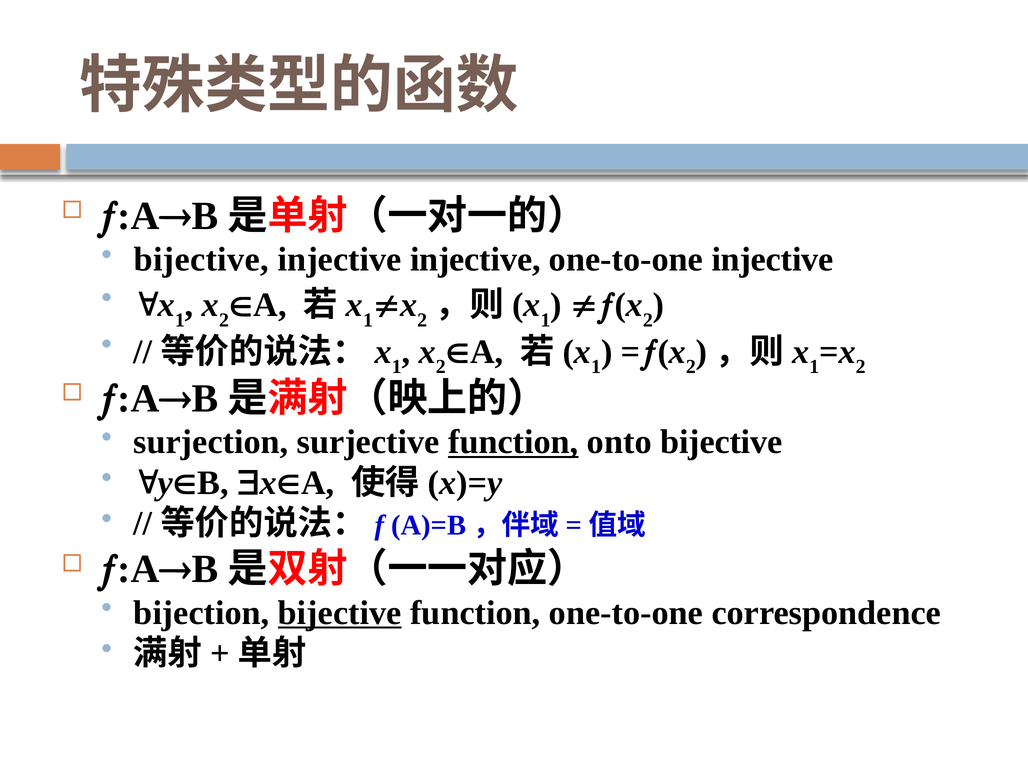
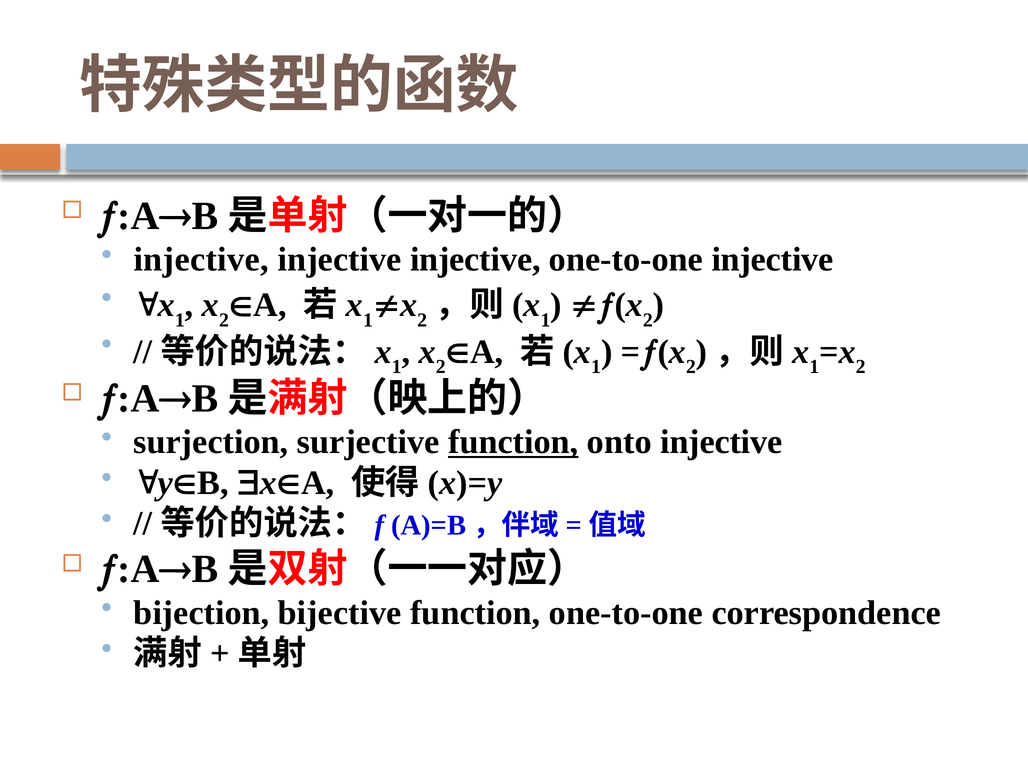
bijective: bijective -> injective (201, 260)
onto bijective: bijective -> injective (721, 442)
bijective underline: present -> none (340, 613)
